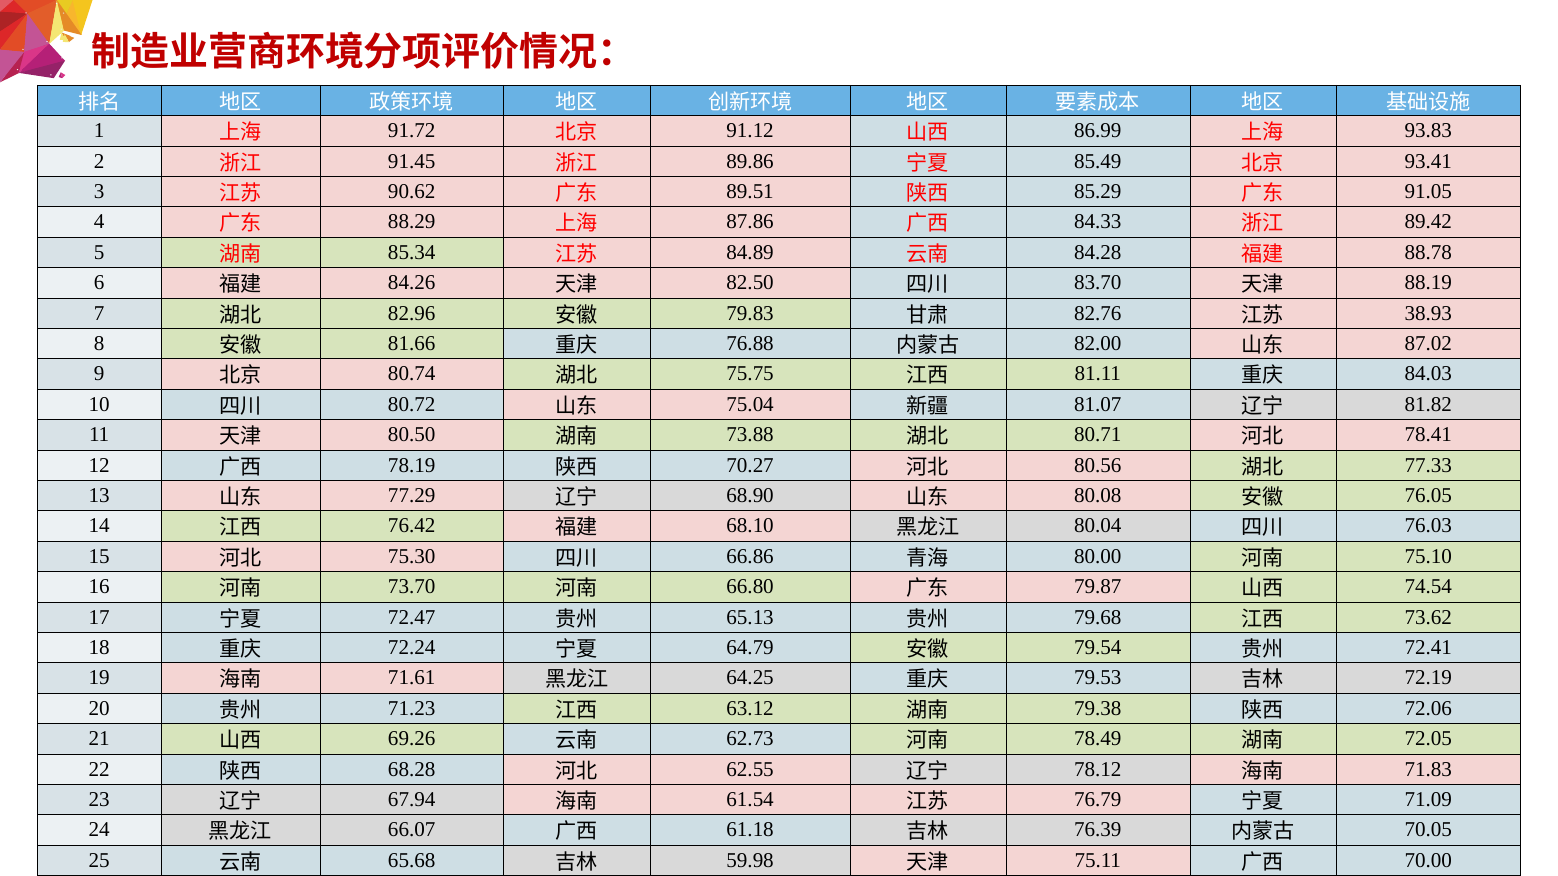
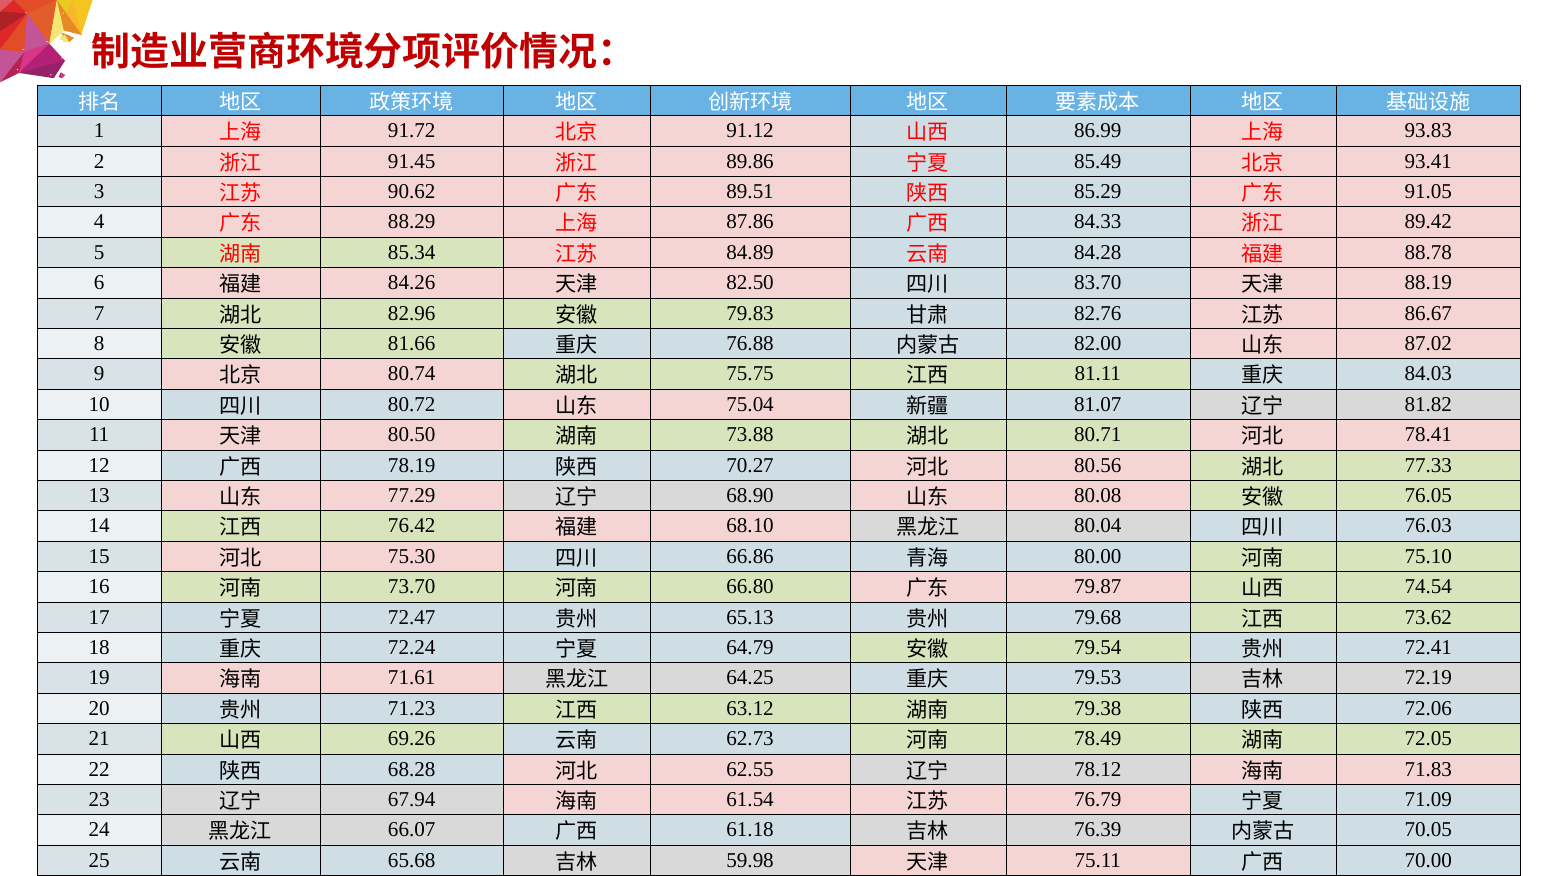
38.93: 38.93 -> 86.67 (1428, 313)
